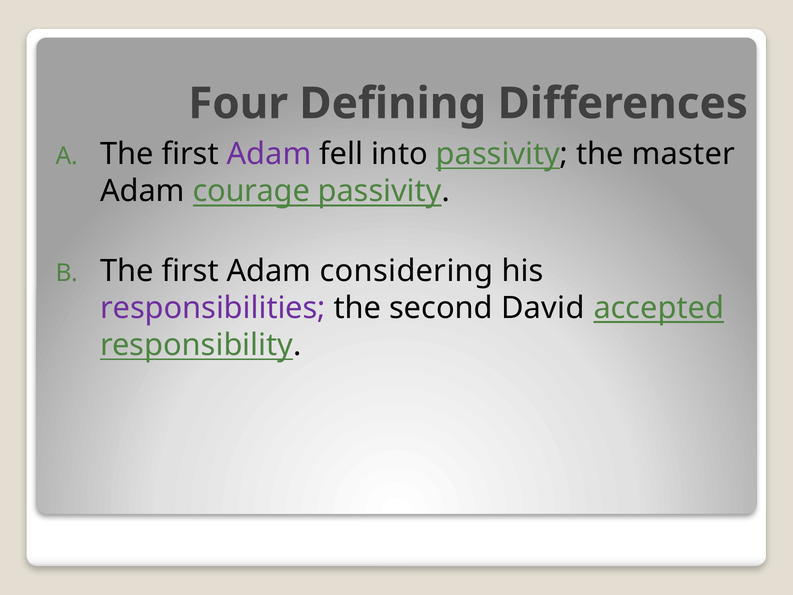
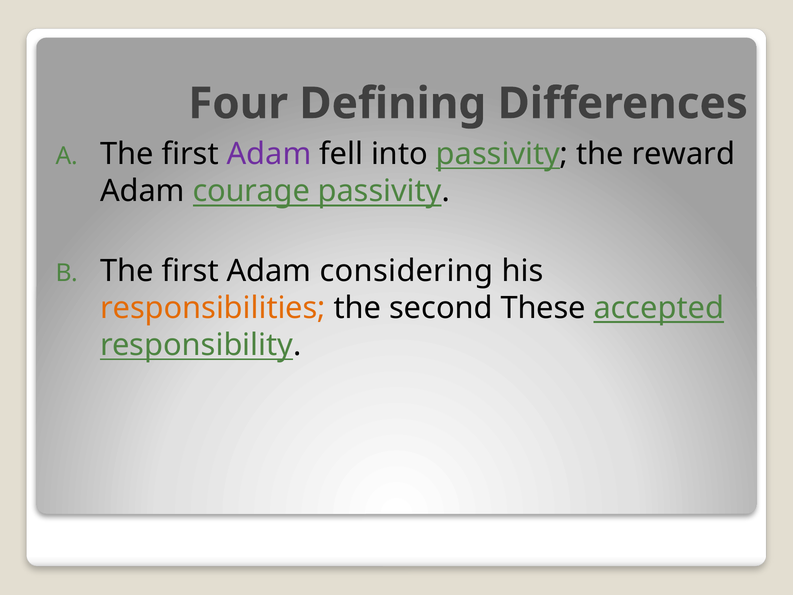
master: master -> reward (683, 154)
responsibilities colour: purple -> orange (213, 308)
David: David -> These (543, 308)
